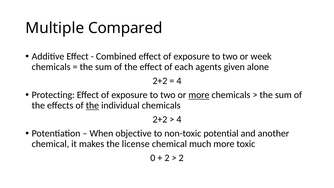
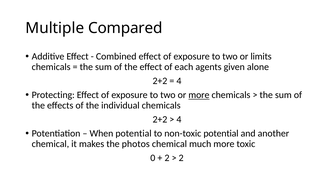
week: week -> limits (261, 56)
the underline: present -> none (92, 105)
When objective: objective -> potential (134, 133)
license: license -> photos (136, 144)
